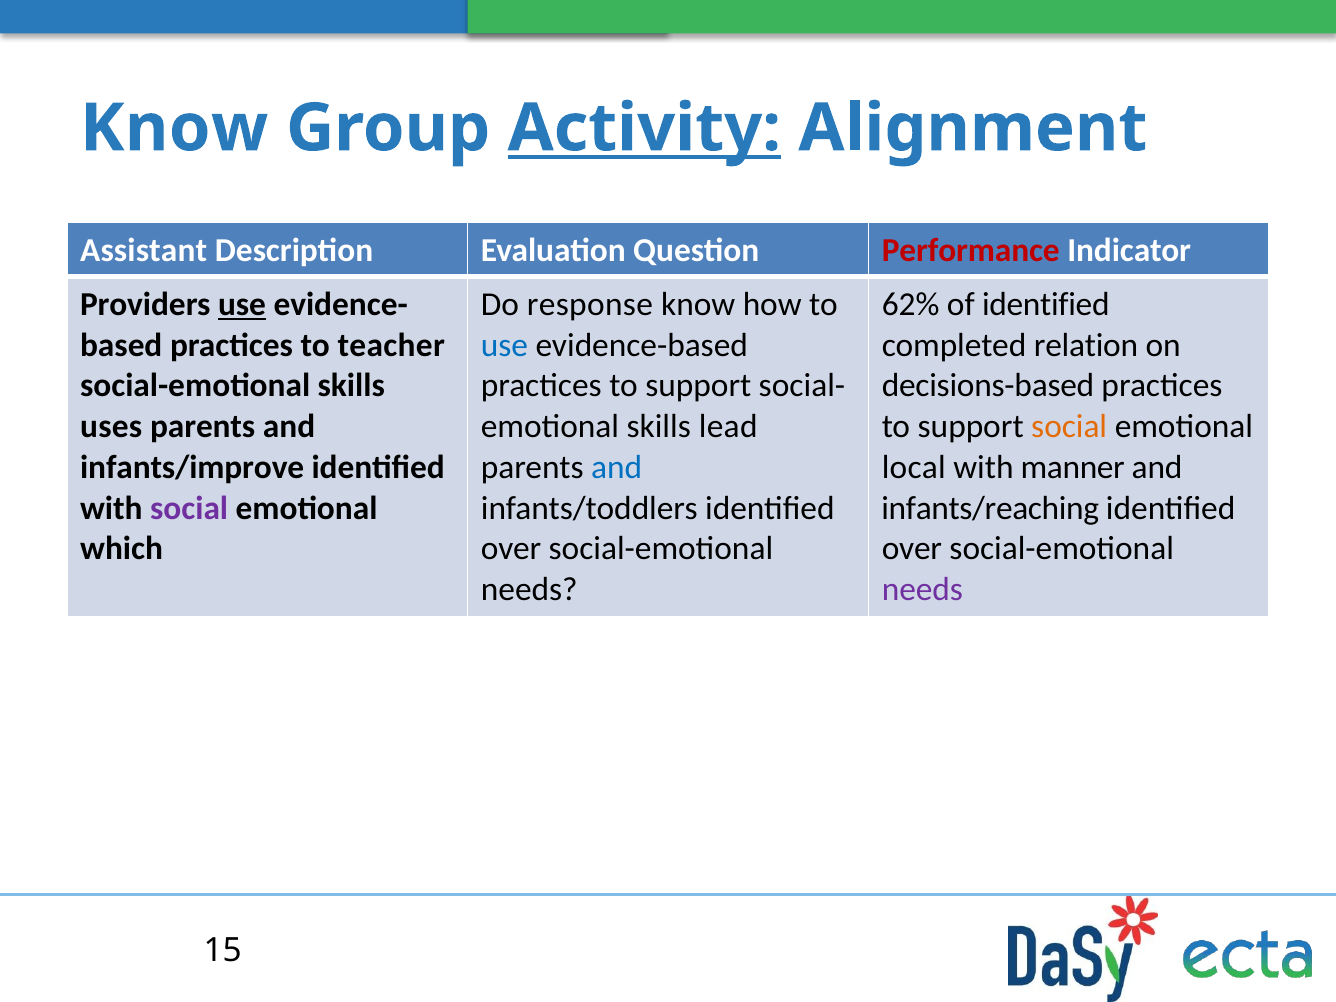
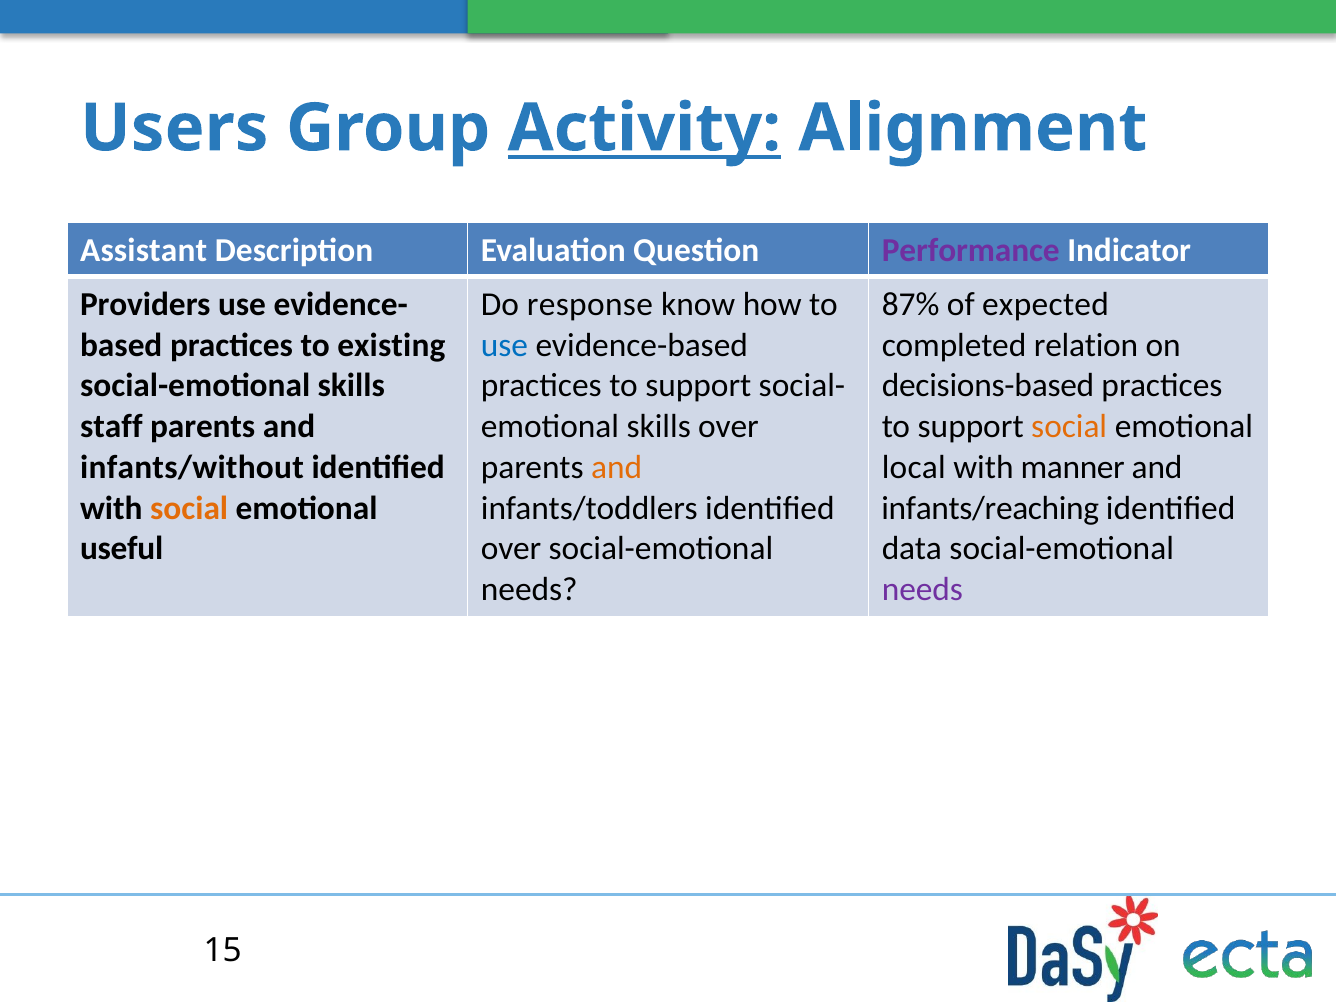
Know: Know -> Users (174, 128)
Performance colour: red -> purple (971, 250)
use underline: present -> none (242, 304)
62%: 62% -> 87% (911, 304)
of identified: identified -> expected (1046, 304)
teacher: teacher -> existing (391, 345)
uses: uses -> staff (111, 427)
skills lead: lead -> over (728, 427)
infants/improve: infants/improve -> infants/without (192, 467)
and colour: blue -> orange (617, 467)
social colour: purple -> orange (189, 508)
which: which -> useful (122, 549)
over: over -> data (912, 549)
